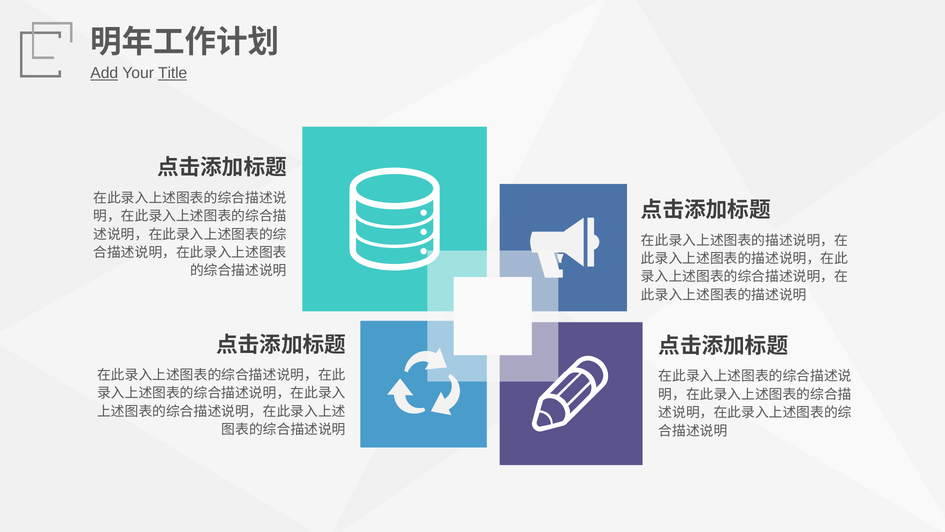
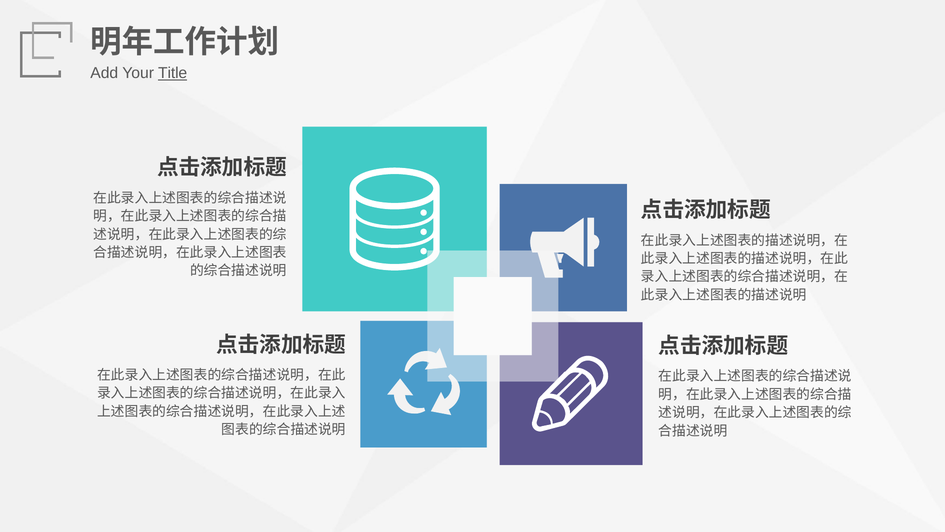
Add underline: present -> none (104, 73)
